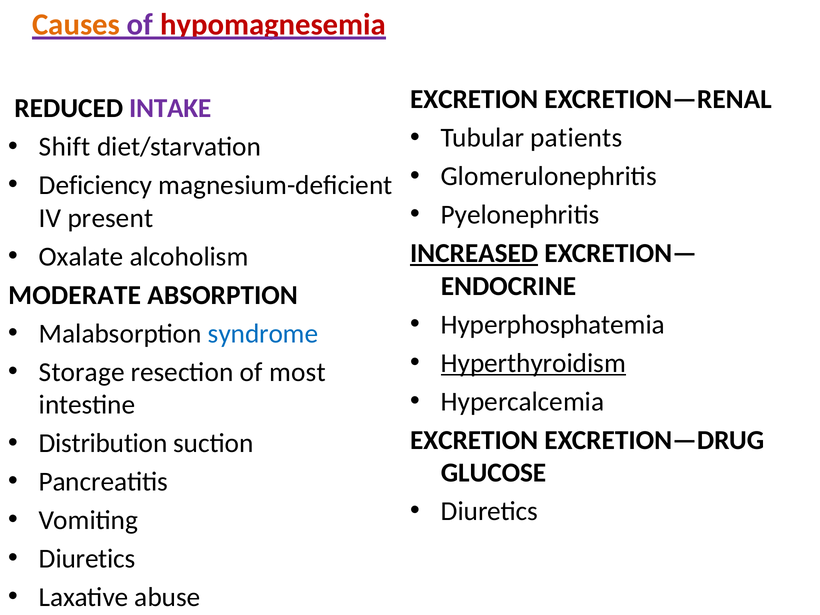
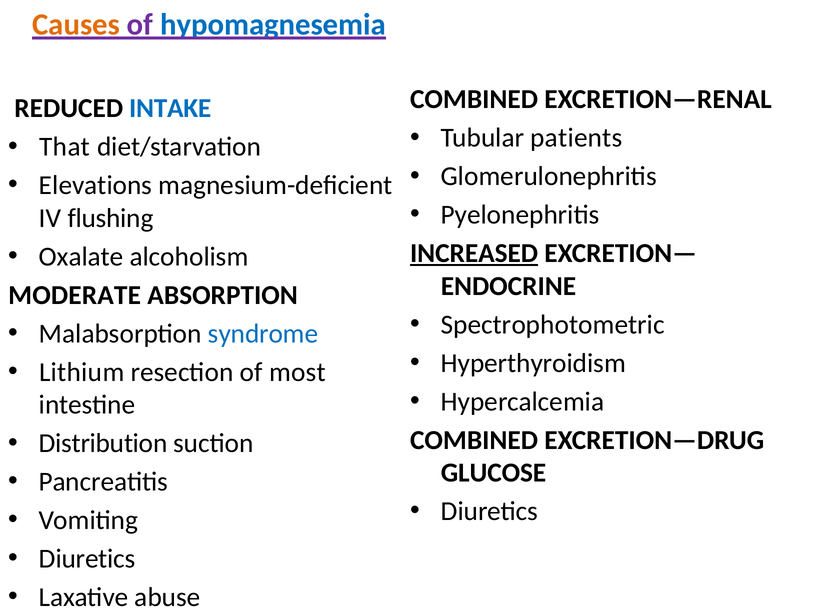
hypomagnesemia colour: red -> blue (273, 25)
EXCRETION: EXCRETION -> COMBINED (474, 99)
INTAKE colour: purple -> blue (170, 108)
Shift: Shift -> That (65, 147)
Deficiency: Deficiency -> Elevations (96, 185)
present: present -> flushing (110, 218)
Hyperphosphatemia: Hyperphosphatemia -> Spectrophotometric (553, 325)
Hyperthyroidism underline: present -> none (533, 363)
Storage: Storage -> Lithium (82, 372)
EXCRETION: EXCRETION -> COMBINED (474, 440)
